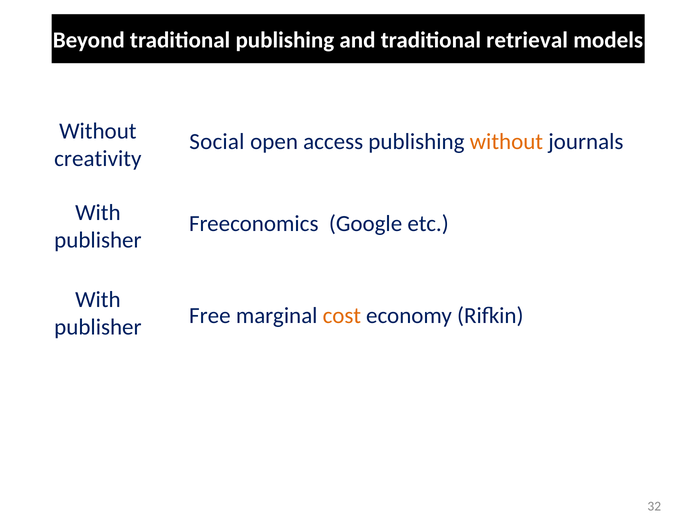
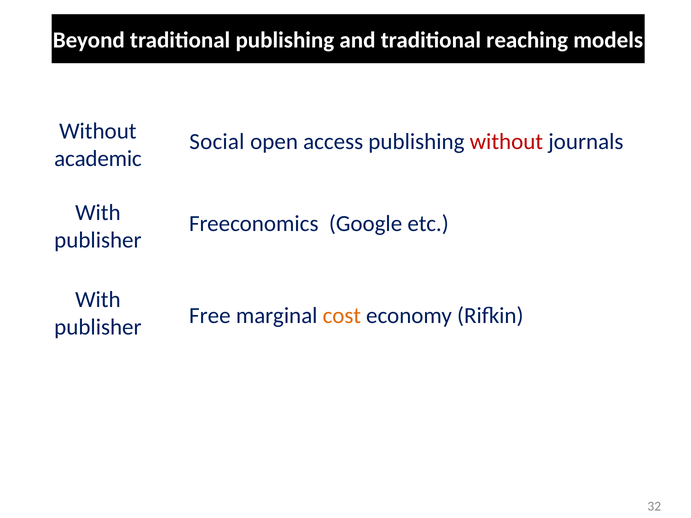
retrieval: retrieval -> reaching (527, 40)
without colour: orange -> red (506, 142)
creativity: creativity -> academic (98, 159)
